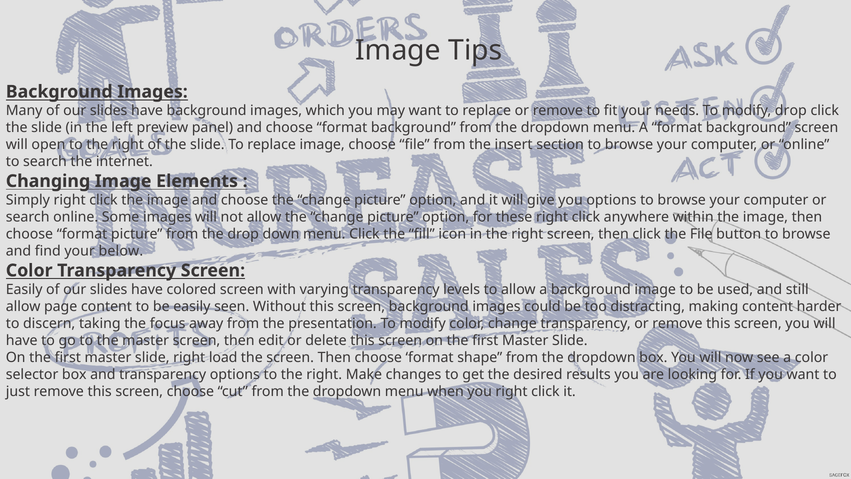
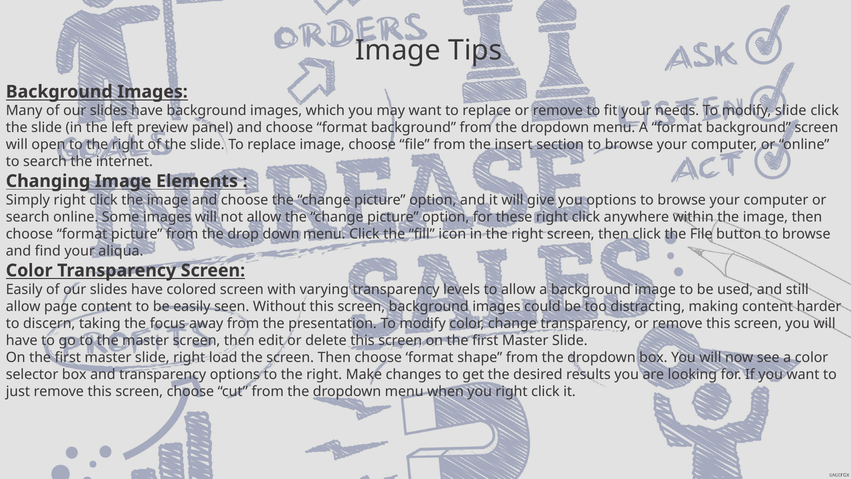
modify drop: drop -> slide (791, 111)
below: below -> aliqua (121, 251)
